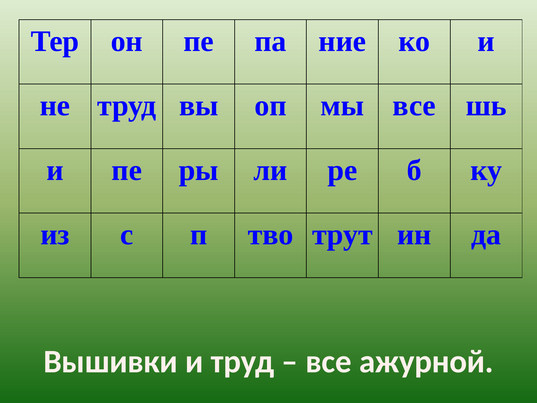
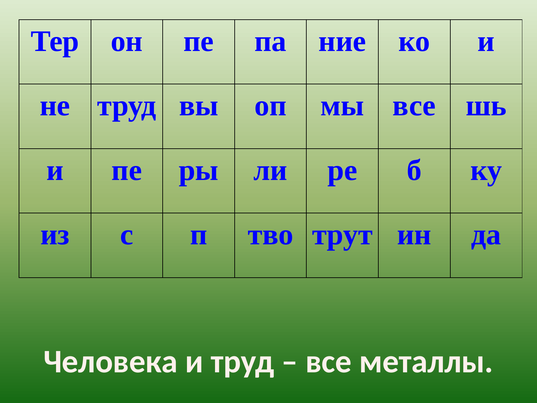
Вышивки: Вышивки -> Человека (111, 361)
ажурной: ажурной -> металлы (426, 361)
